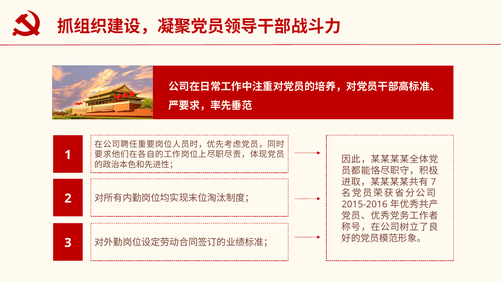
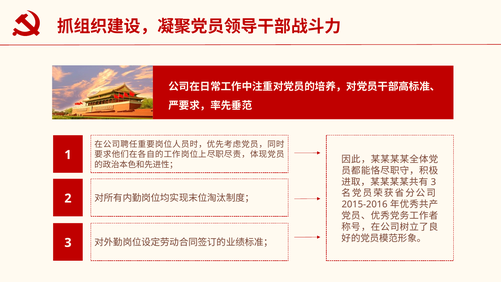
7: 7 -> 3 (433, 182)
